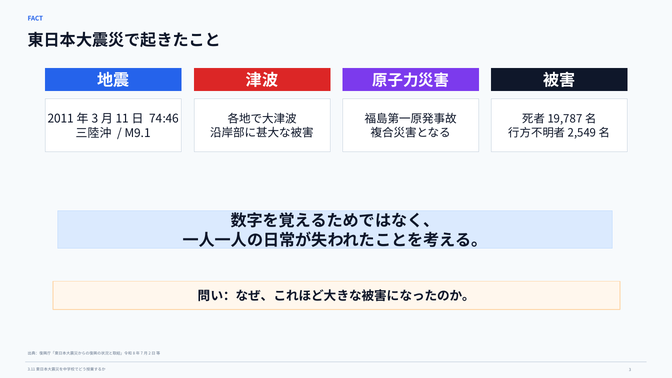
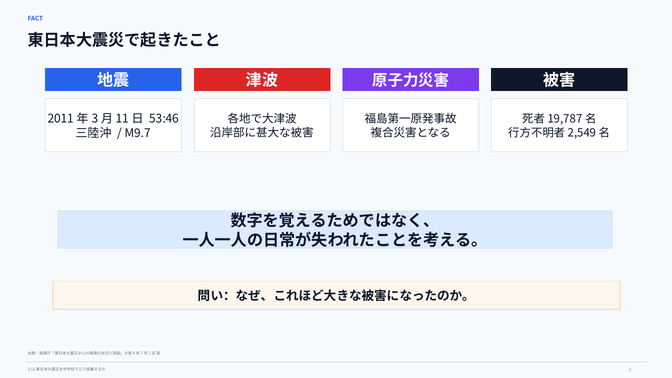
74:46: 74:46 -> 53:46 (164, 119)
M9.1: M9.1 -> M9.7 (138, 133)
